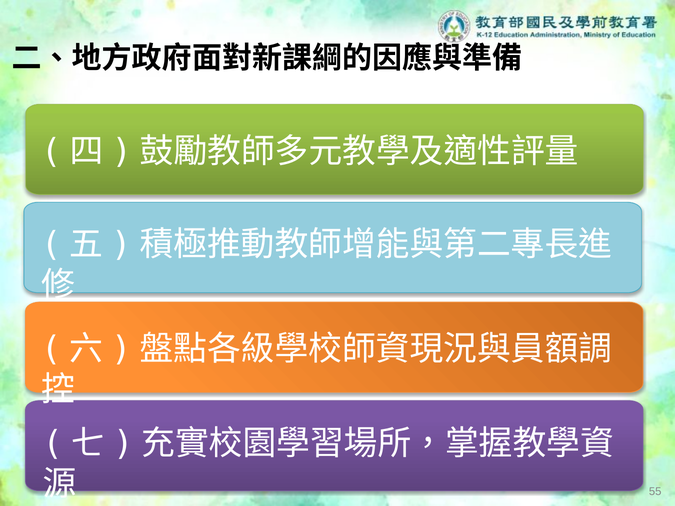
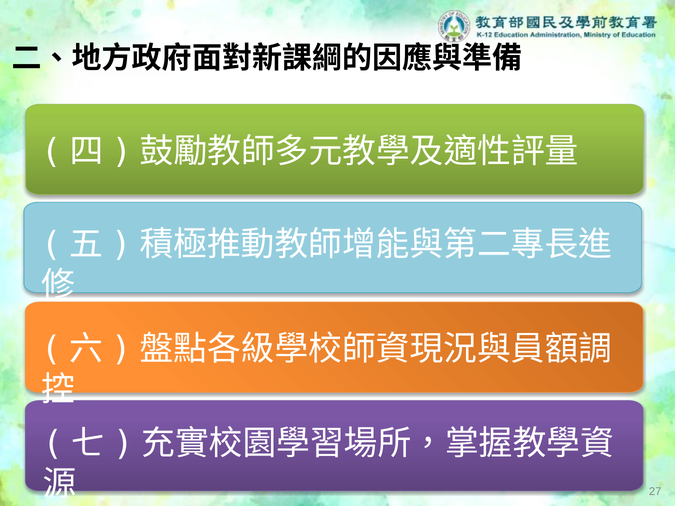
55: 55 -> 27 (655, 492)
